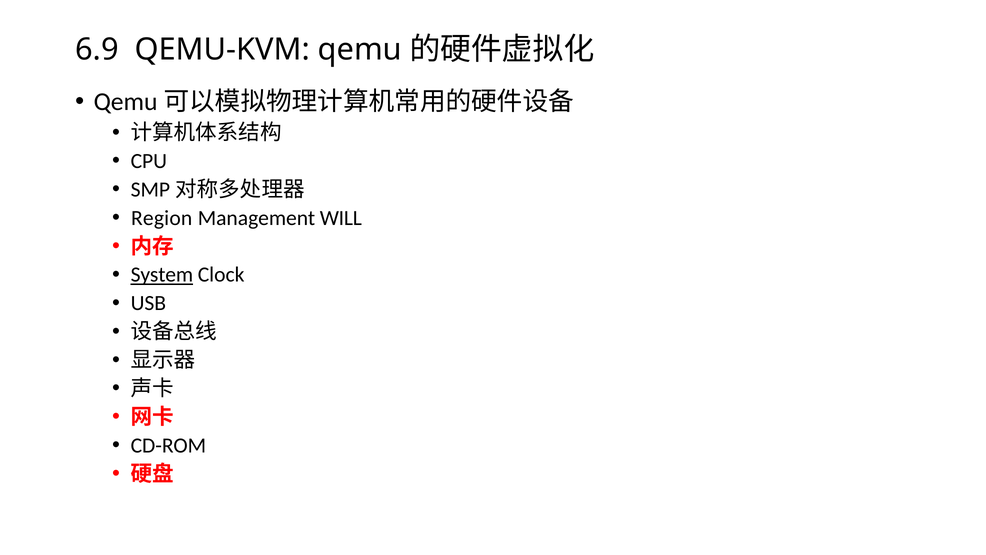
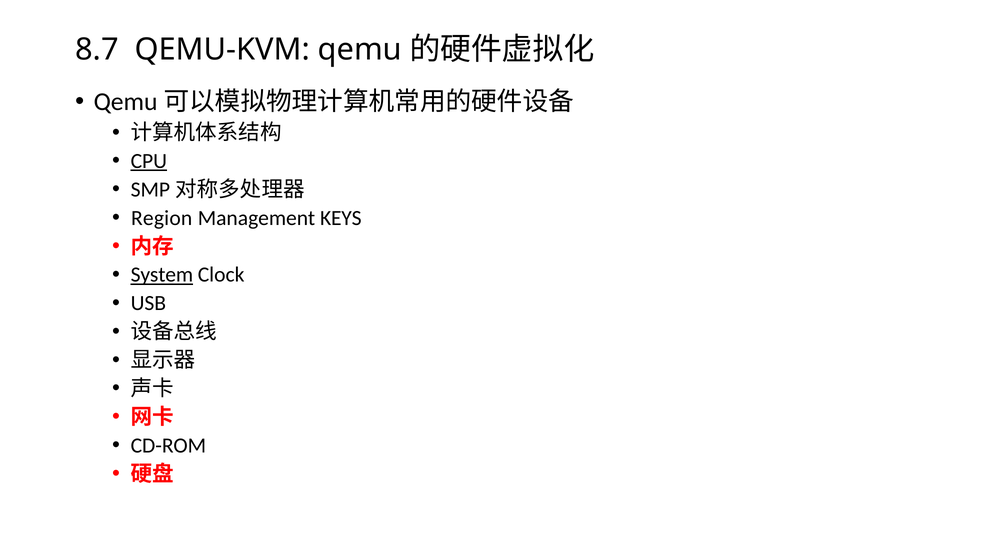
6.9: 6.9 -> 8.7 (97, 50)
CPU underline: none -> present (149, 161)
WILL: WILL -> KEYS (341, 218)
